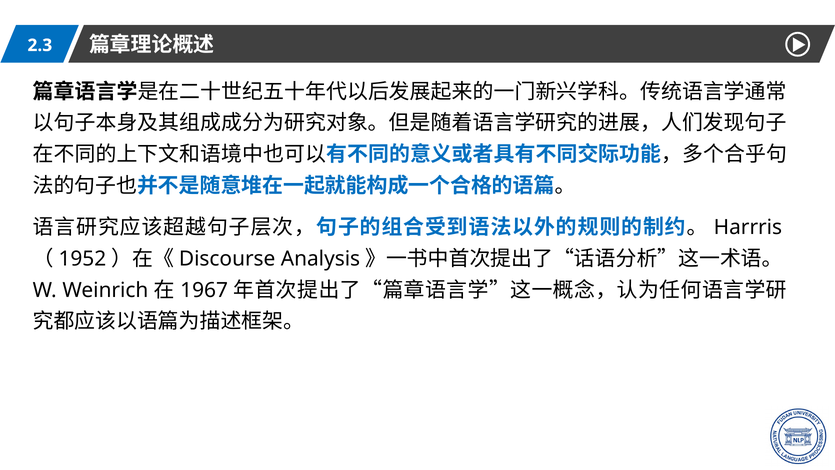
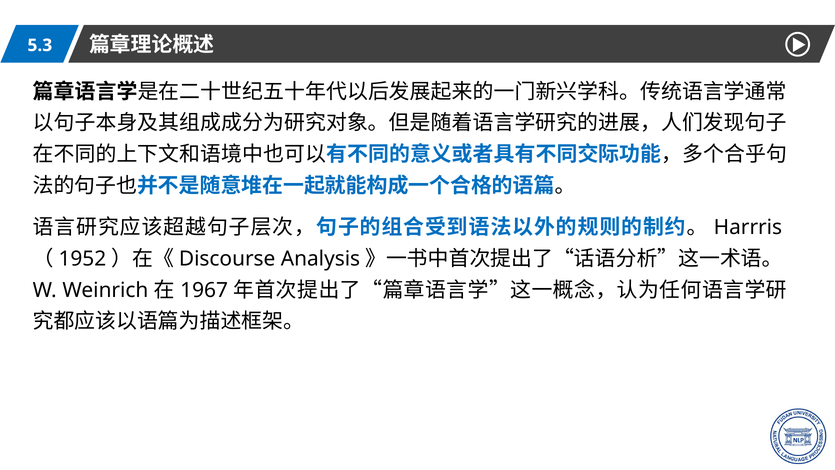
2.3: 2.3 -> 5.3 (40, 45)
